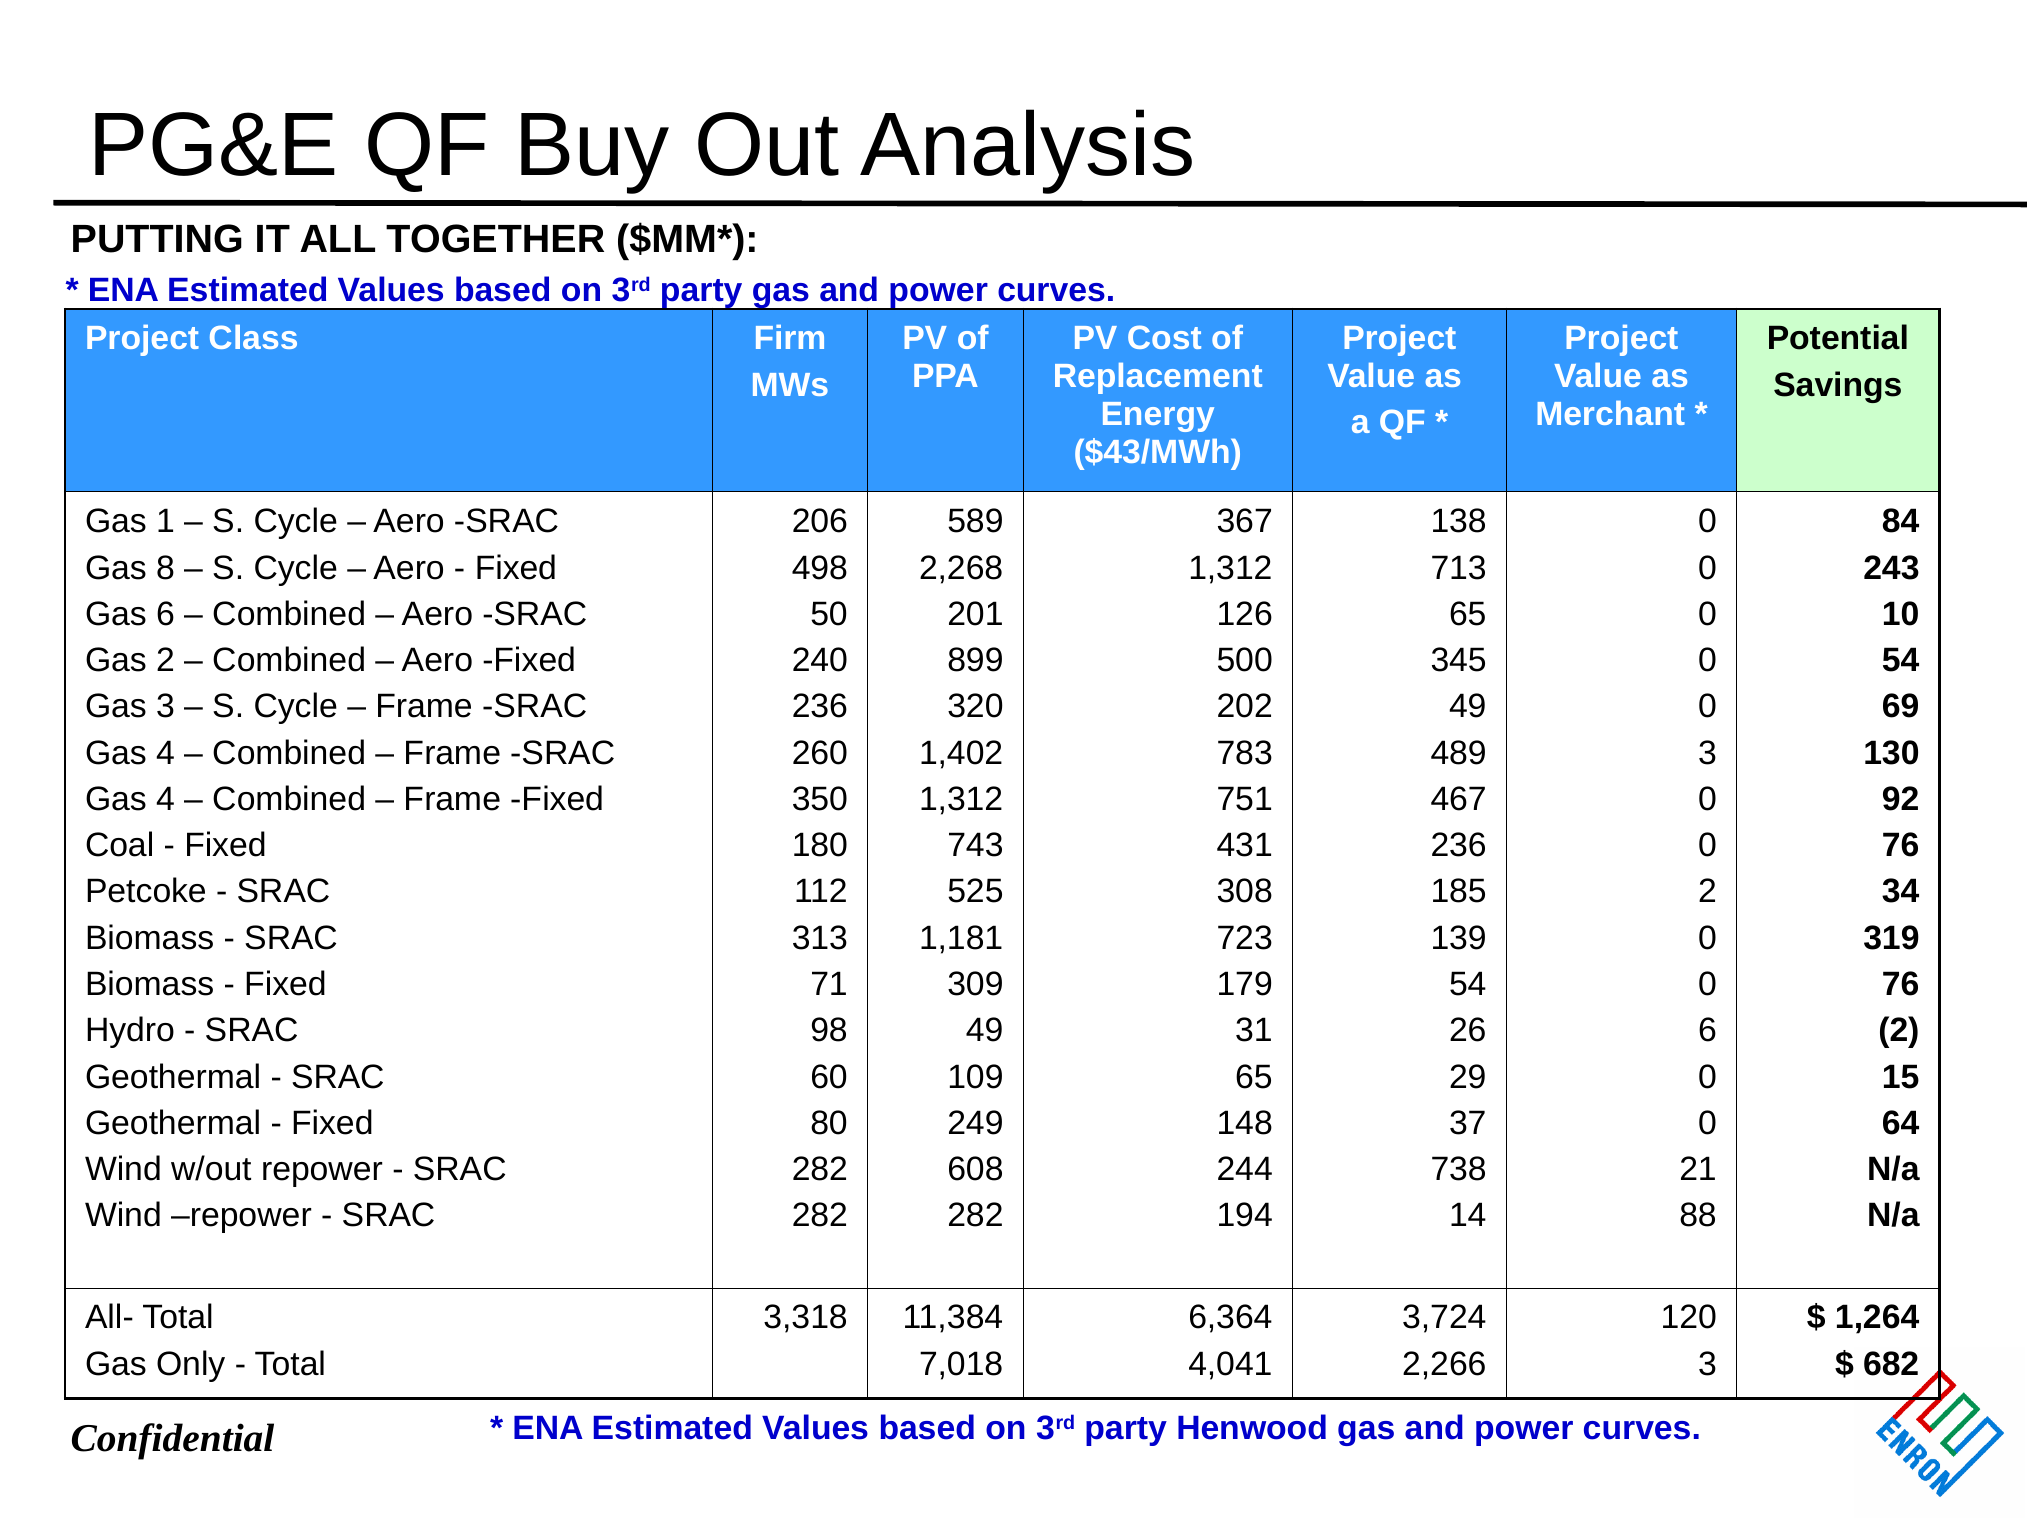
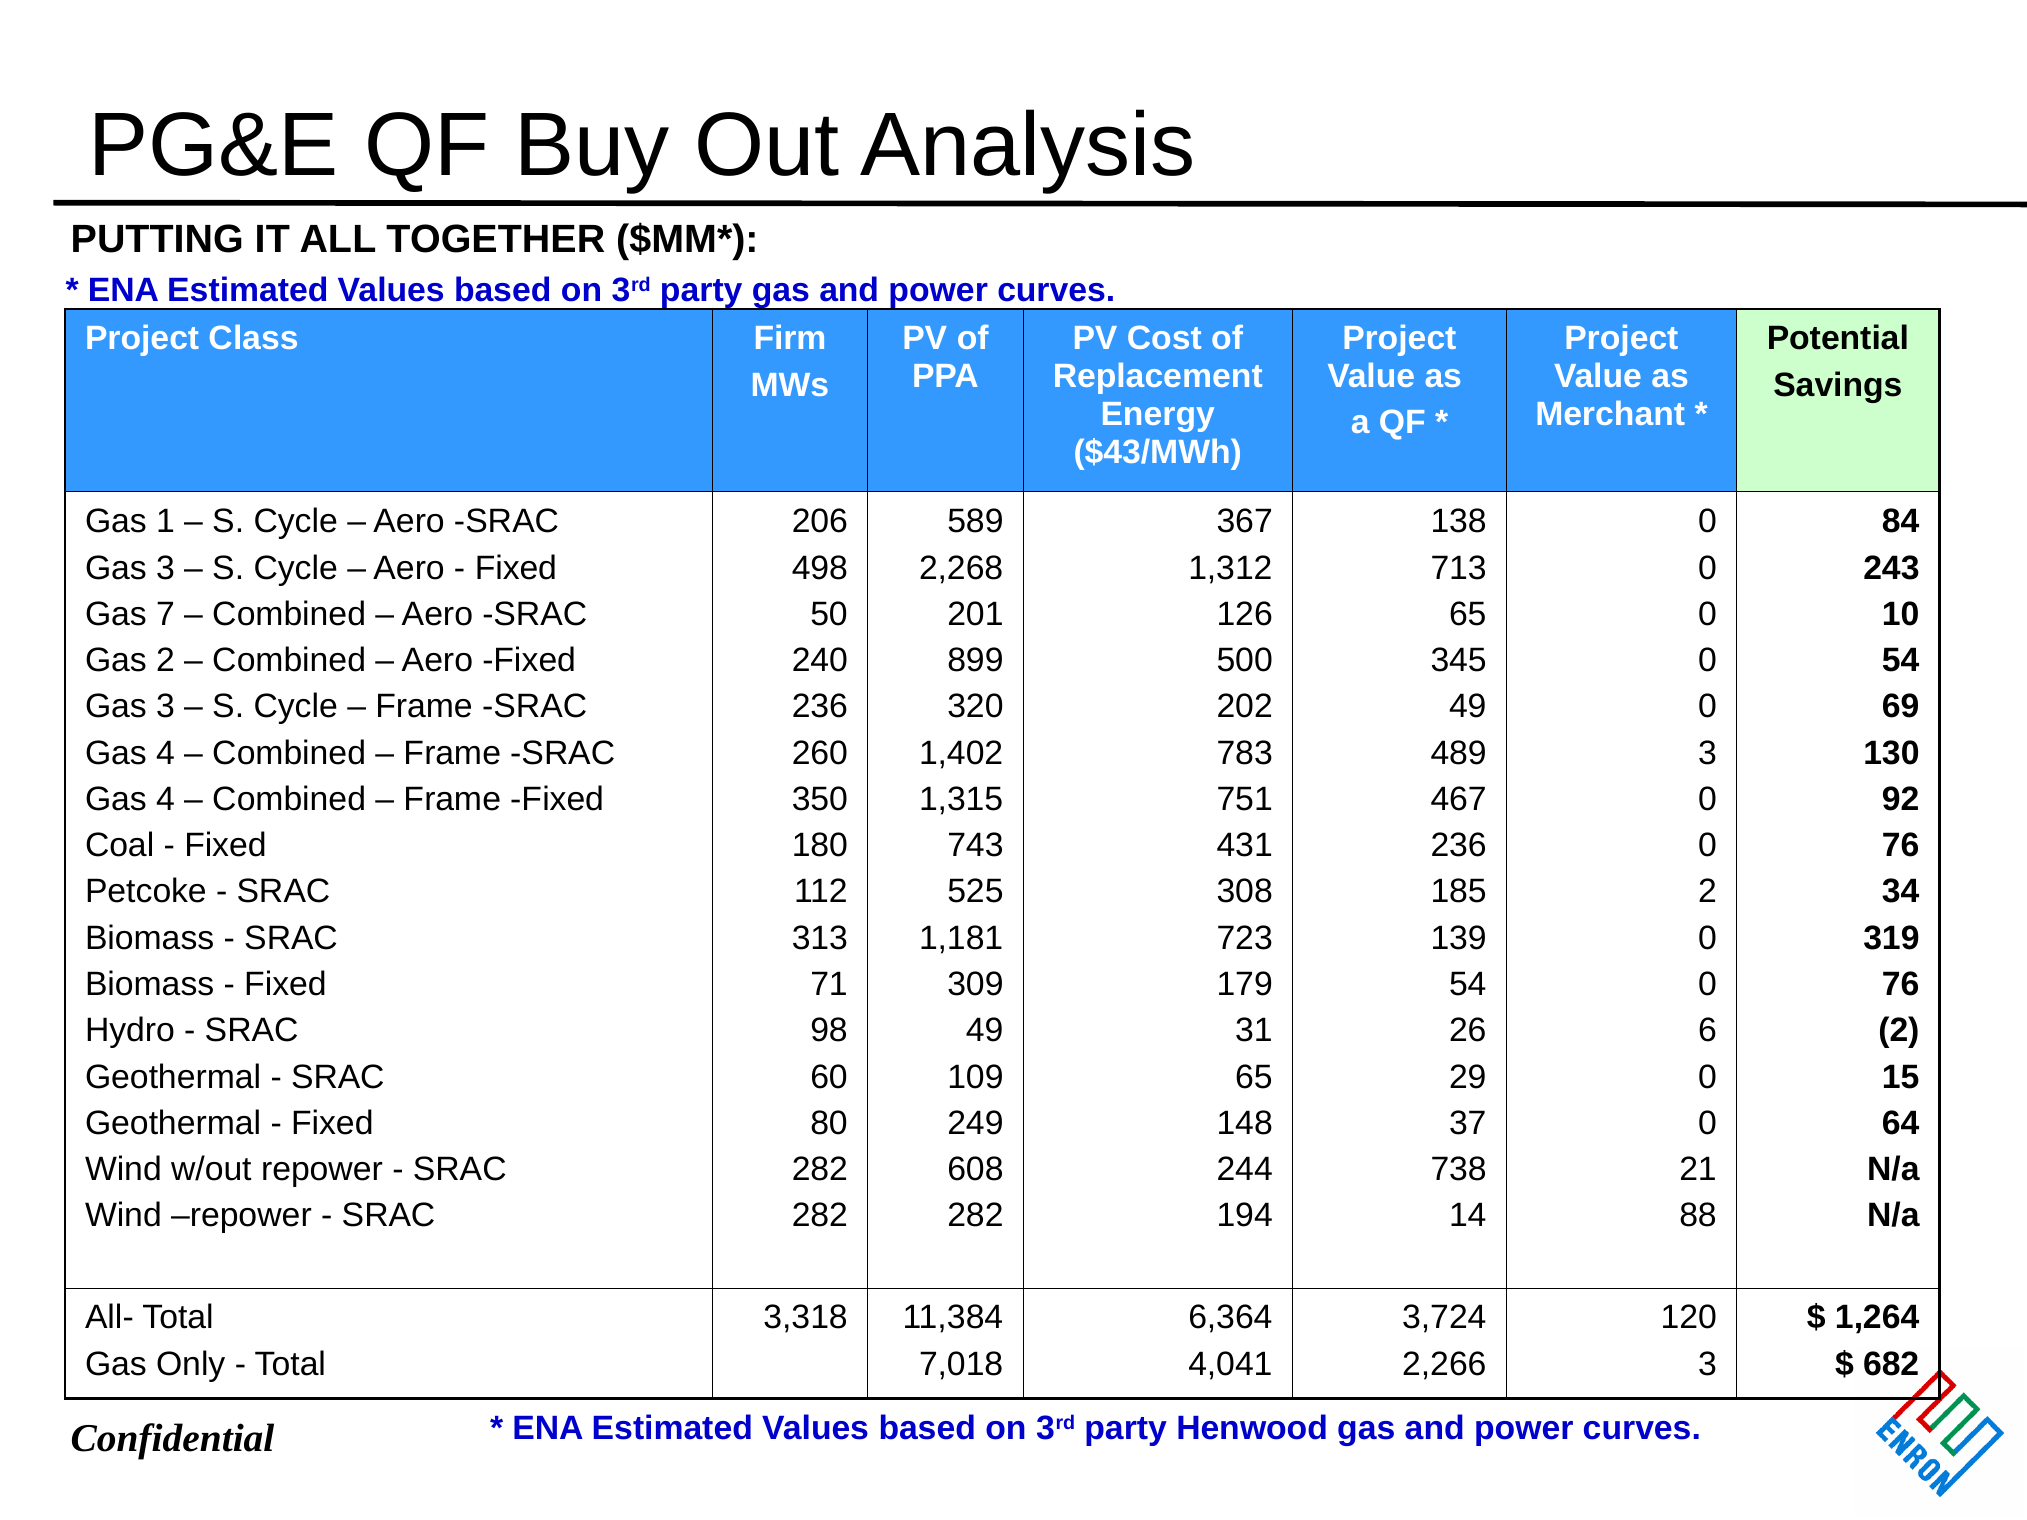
8: 8 -> 3 (166, 568)
Gas 6: 6 -> 7 (166, 614)
1,312: 1,312 -> 1,315 (961, 799)
